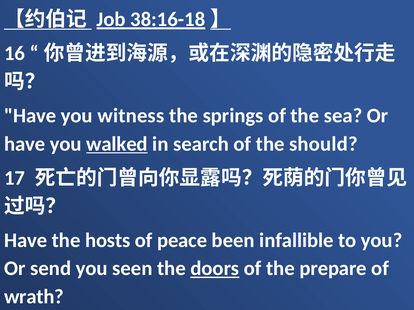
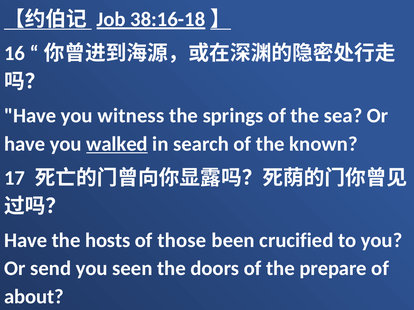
should: should -> known (323, 144)
peace: peace -> those (182, 241)
infallible: infallible -> crucified (296, 241)
doors underline: present -> none (215, 269)
wrath: wrath -> about (34, 297)
